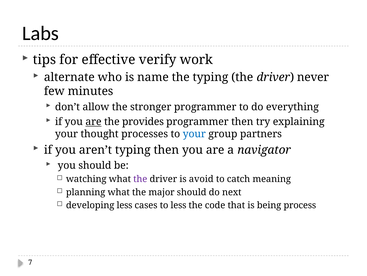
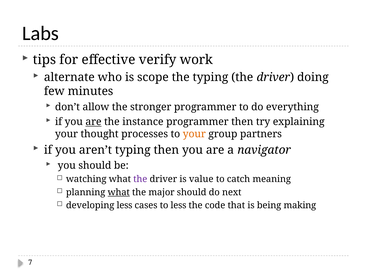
name: name -> scope (153, 77)
never: never -> doing (313, 77)
provides: provides -> instance (143, 121)
your colour: blue -> orange (194, 134)
avoid: avoid -> value (201, 179)
what underline: none -> present (119, 192)
process: process -> making (300, 205)
